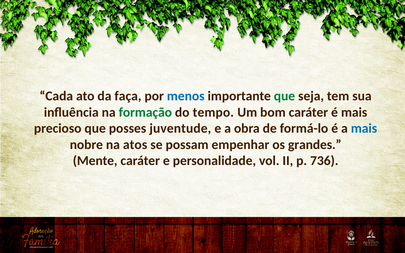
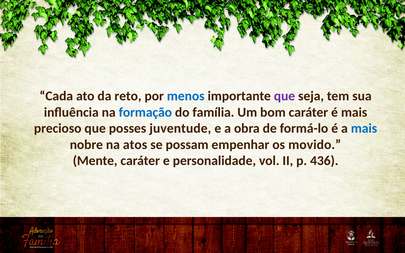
faça: faça -> reto (128, 96)
que colour: green -> purple (284, 96)
formação colour: green -> blue (145, 112)
tempo: tempo -> família (213, 112)
grandes: grandes -> movido (315, 145)
736: 736 -> 436 (324, 161)
